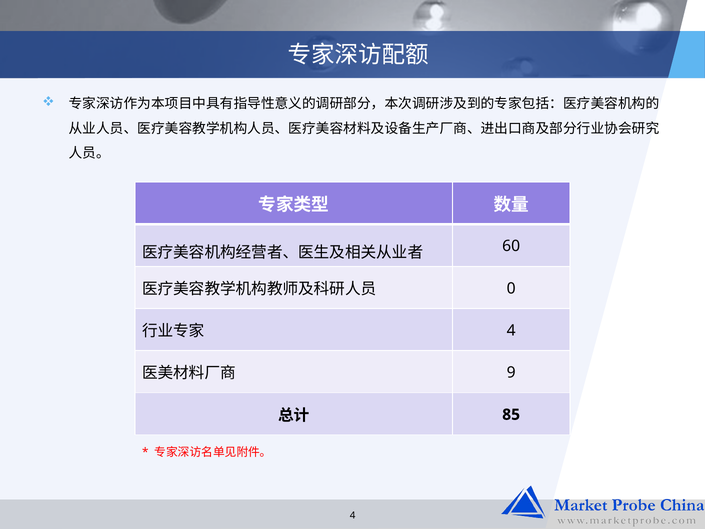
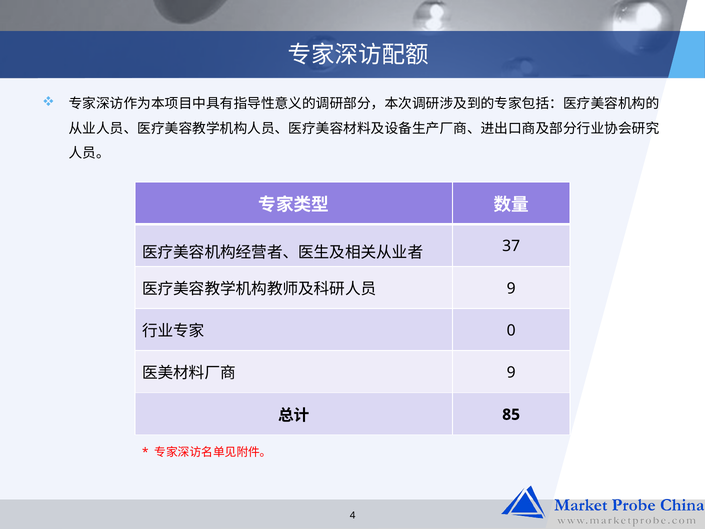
60: 60 -> 37 (511, 246)
0: 0 -> 9 (511, 288)
4: 4 -> 0 (511, 330)
